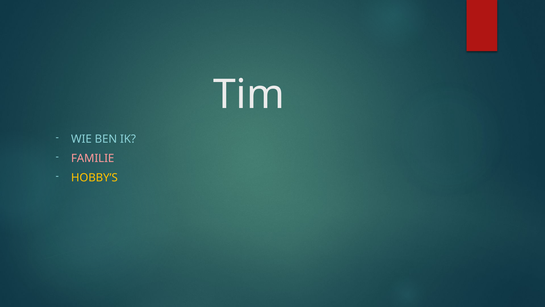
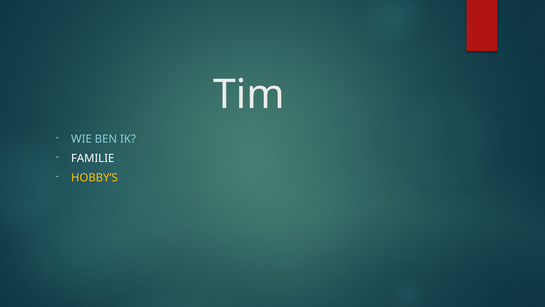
FAMILIE colour: pink -> white (93, 158)
